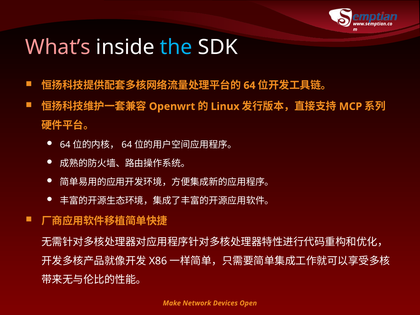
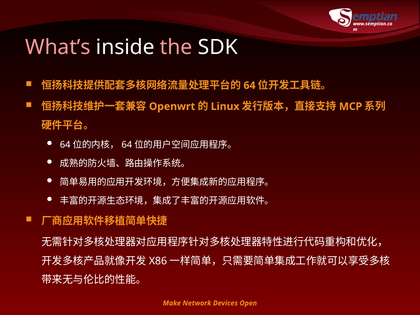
the colour: light blue -> pink (176, 47)
